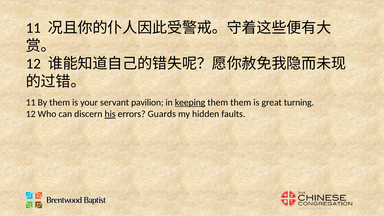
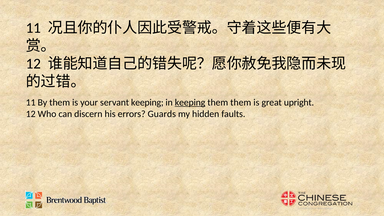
servant pavilion: pavilion -> keeping (147, 102)
turning: turning -> upright (299, 102)
his underline: present -> none (110, 114)
